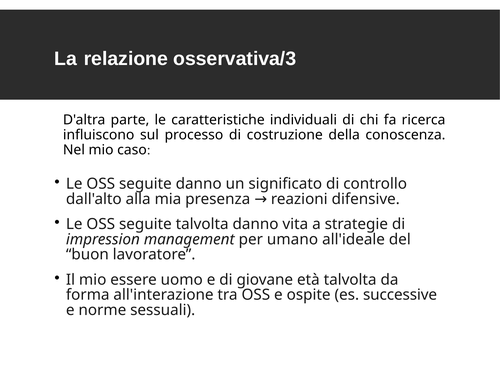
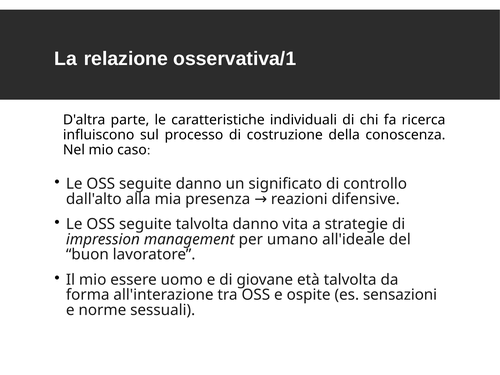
osservativa/3: osservativa/3 -> osservativa/1 (235, 59)
successive: successive -> sensazioni (400, 295)
